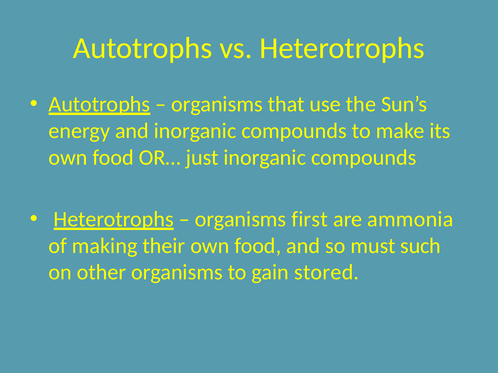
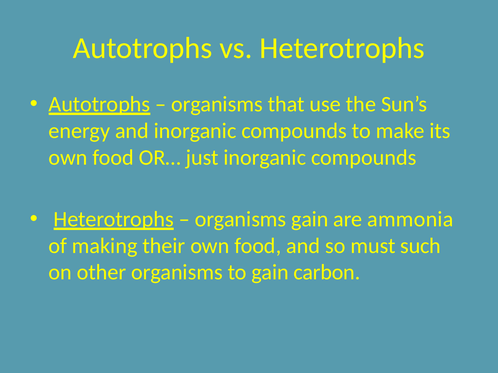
organisms first: first -> gain (310, 220)
stored: stored -> carbon (327, 273)
